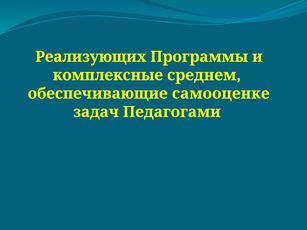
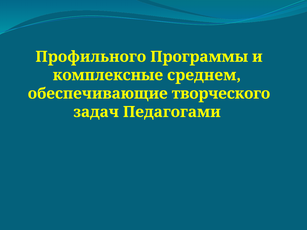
Реализующих: Реализующих -> Профильного (91, 57)
самооценке: самооценке -> творческого (221, 94)
